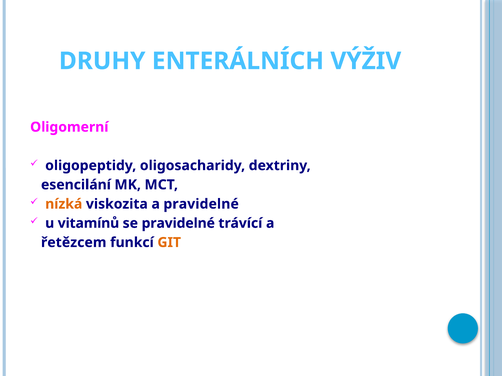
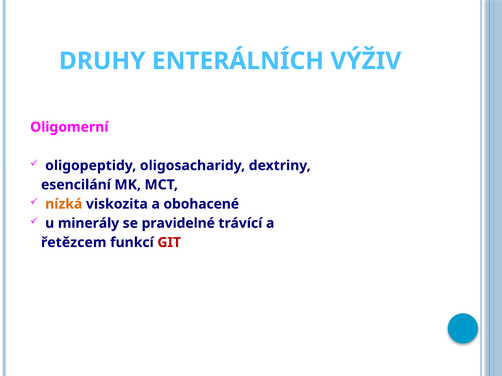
a pravidelné: pravidelné -> obohacené (201, 204)
vitamínů: vitamínů -> minerály (88, 224)
GIT colour: orange -> red (169, 243)
